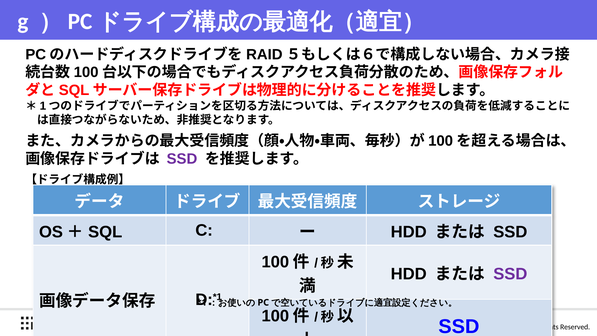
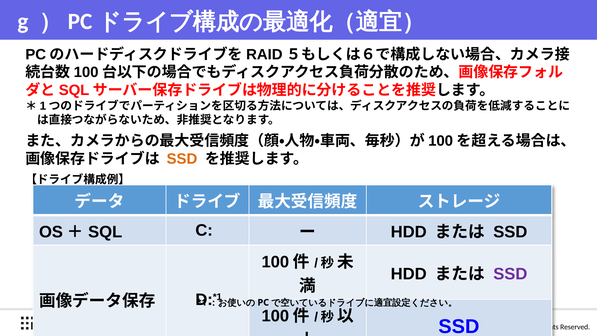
SSD colour: purple -> orange (182, 159)
